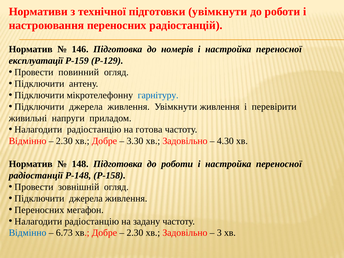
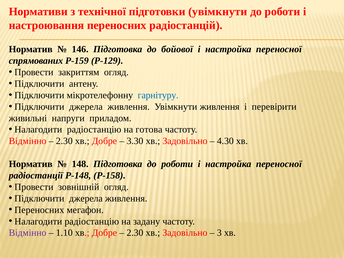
номерів: номерів -> бойової (177, 49)
експлуатації: експлуатації -> спрямованих (36, 61)
повинний: повинний -> закриттям (79, 72)
Відмінно colour: blue -> purple (28, 233)
6.73: 6.73 -> 1.10 (64, 233)
